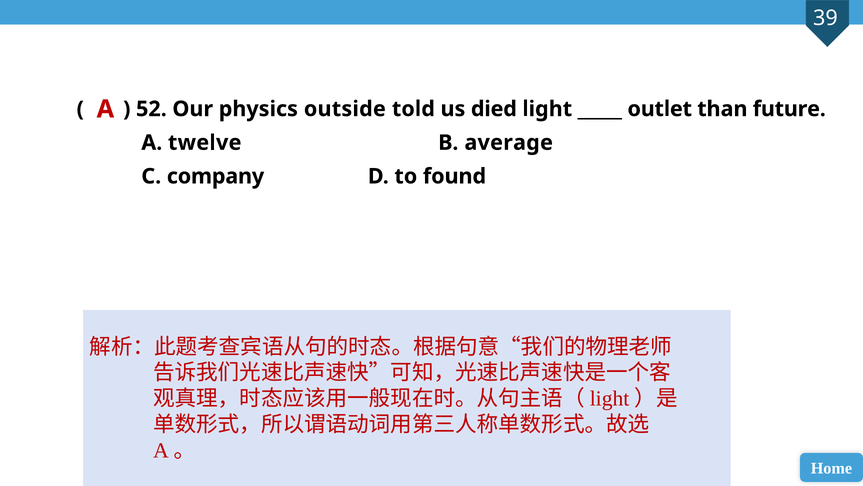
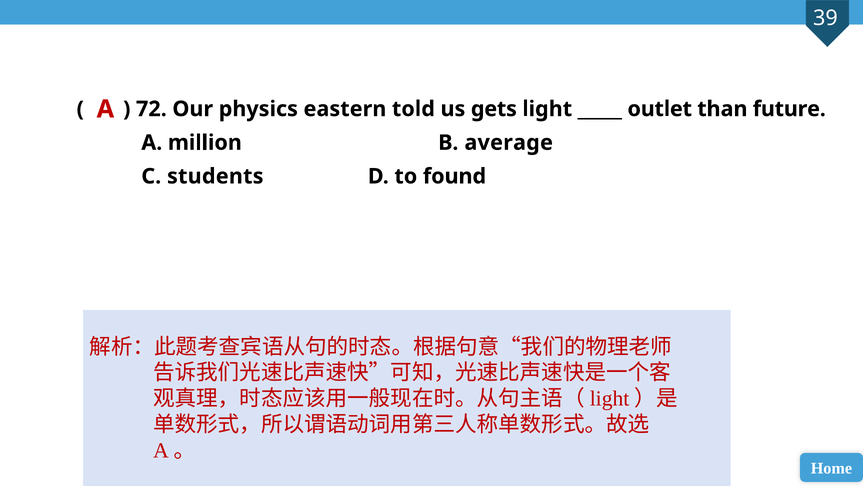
52: 52 -> 72 (151, 109)
outside: outside -> eastern (345, 109)
died: died -> gets (494, 109)
twelve: twelve -> million (205, 143)
company: company -> students (215, 176)
